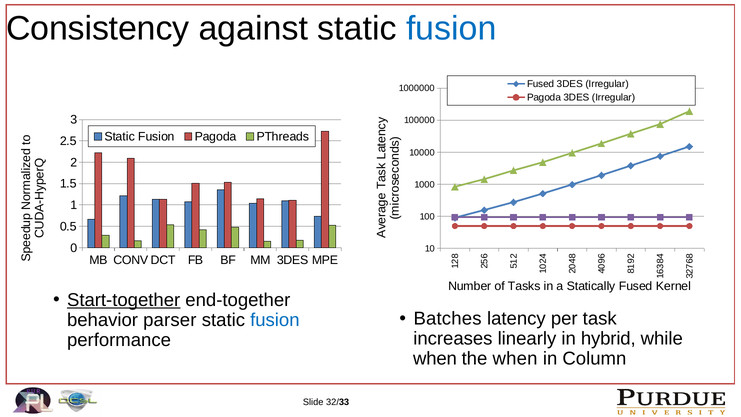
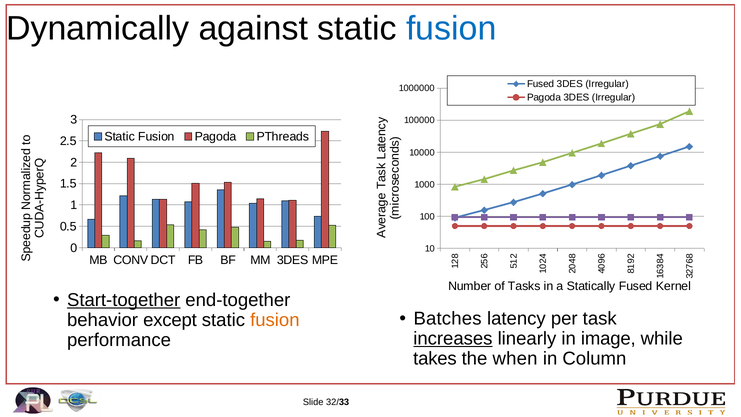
Consistency: Consistency -> Dynamically (98, 28)
parser: parser -> except (170, 320)
fusion colour: blue -> orange (275, 320)
increases underline: none -> present (453, 339)
hybrid: hybrid -> image (608, 339)
when: when -> takes (435, 359)
